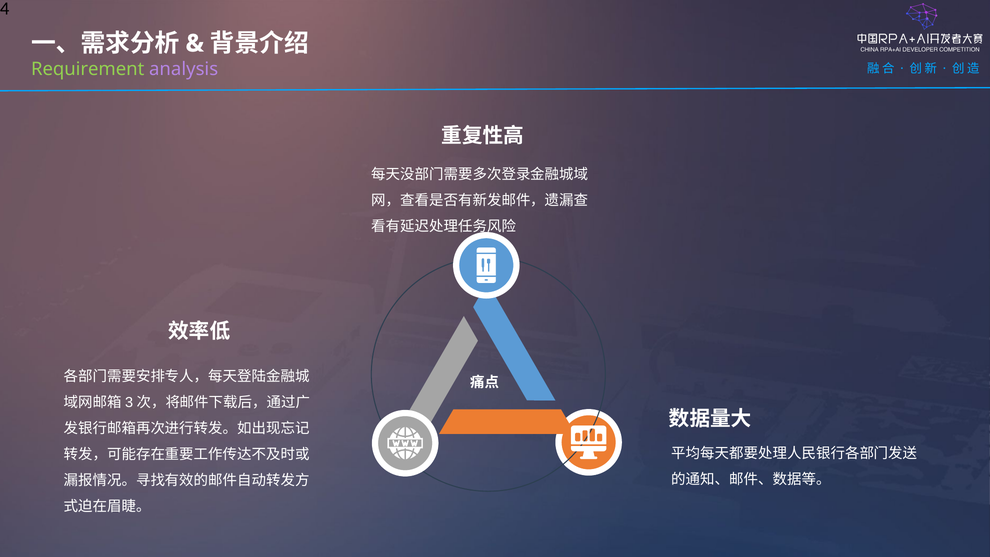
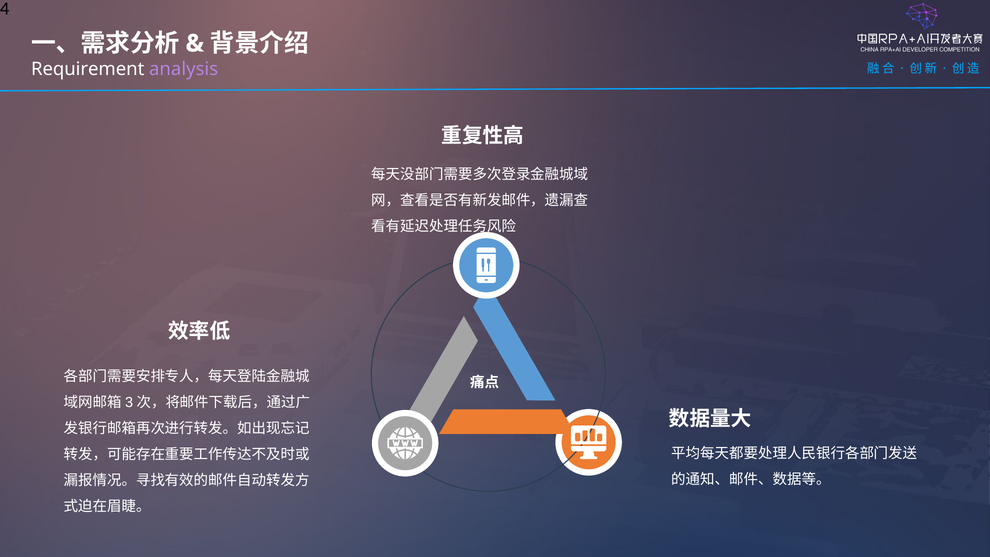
Requirement colour: light green -> white (88, 69)
